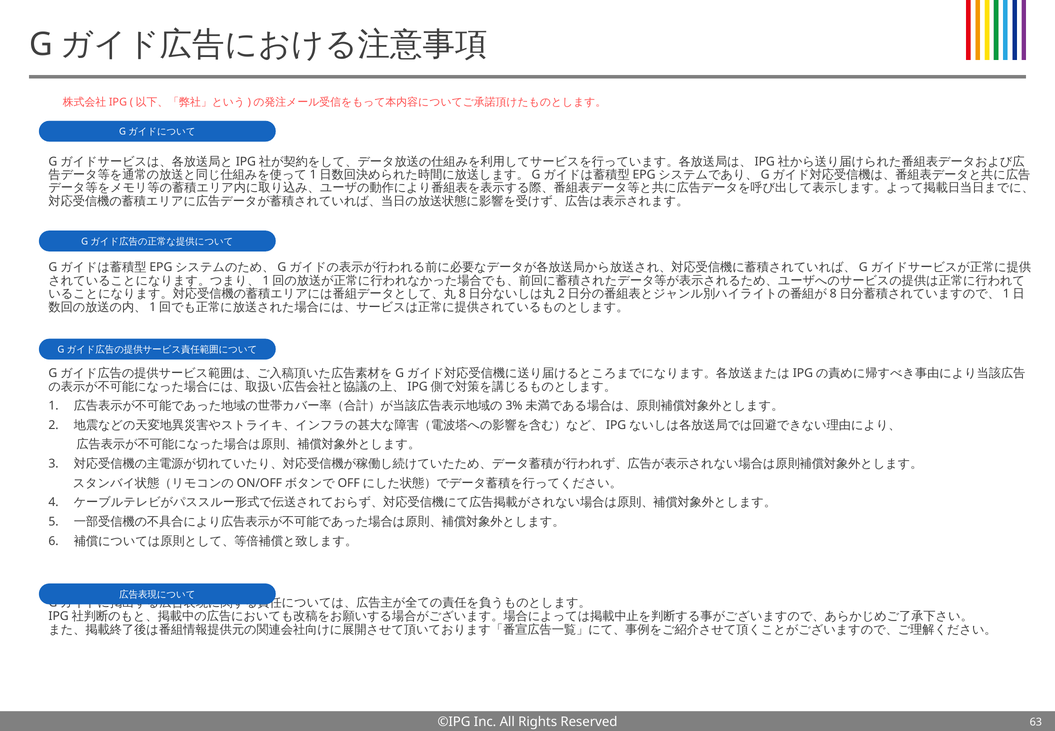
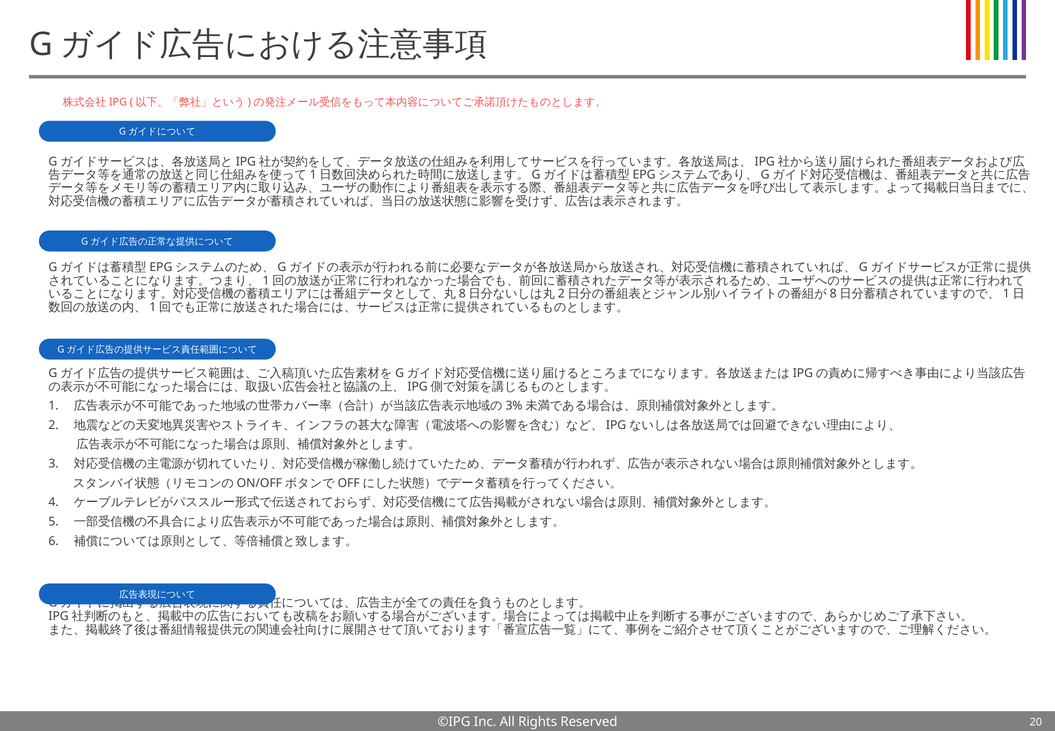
63: 63 -> 20 (1036, 721)
